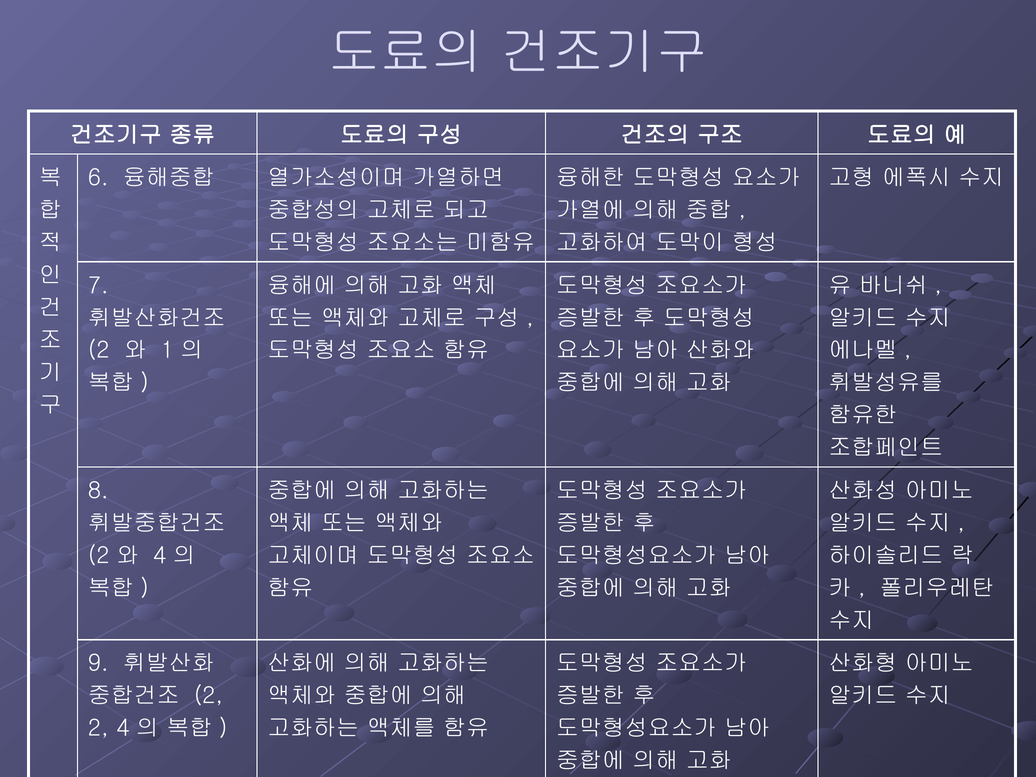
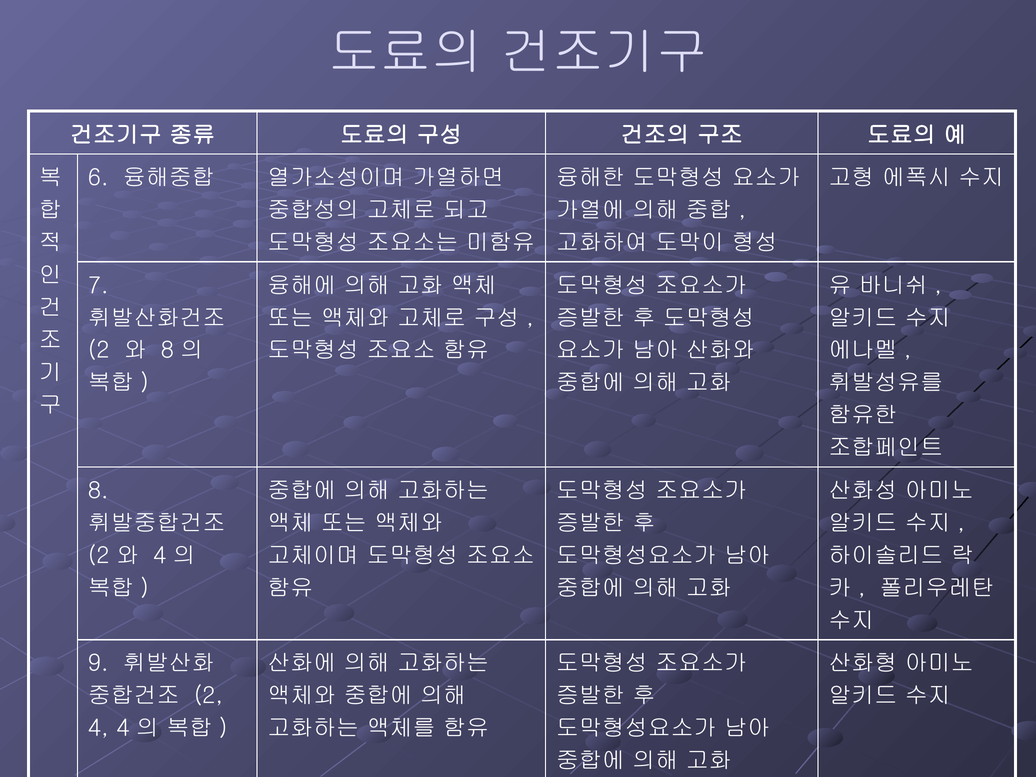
1: 1 -> 8 (167, 350)
2: 2 -> 4 (98, 728)
